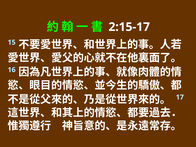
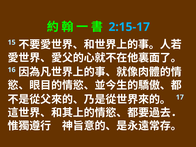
2:15-17 colour: white -> light blue (129, 27)
